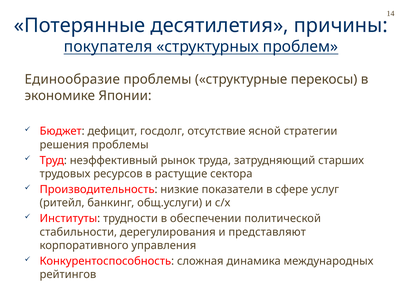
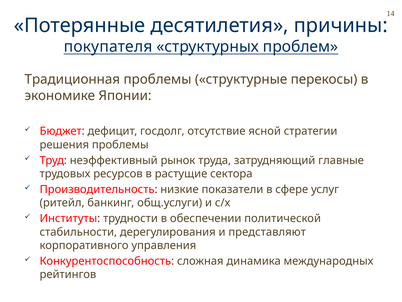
Единообразие: Единообразие -> Традиционная (72, 79)
старших: старших -> главные (341, 160)
